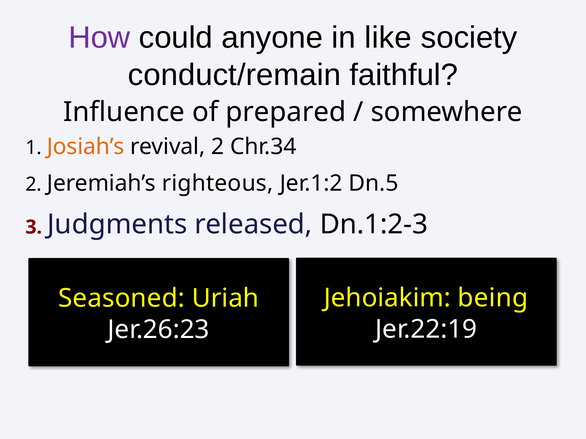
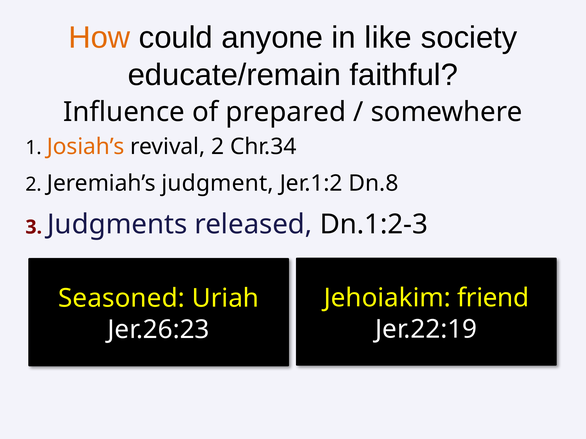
How colour: purple -> orange (99, 38)
conduct/remain: conduct/remain -> educate/remain (234, 75)
righteous: righteous -> judgment (218, 184)
Dn.5: Dn.5 -> Dn.8 (373, 184)
being: being -> friend (493, 298)
